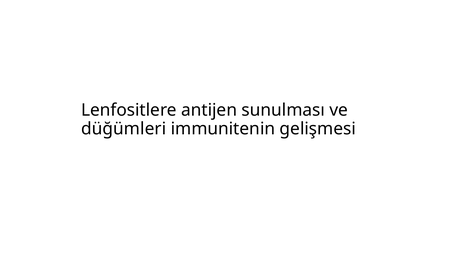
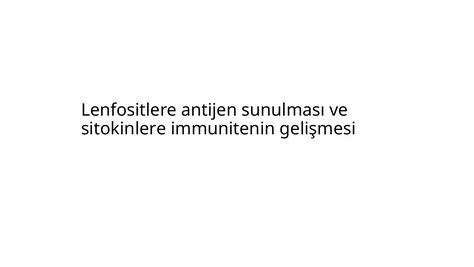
düğümleri: düğümleri -> sitokinlere (124, 129)
